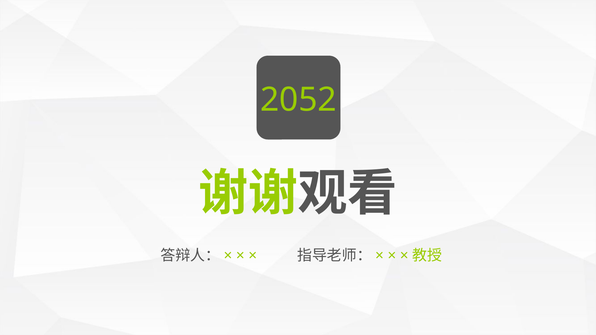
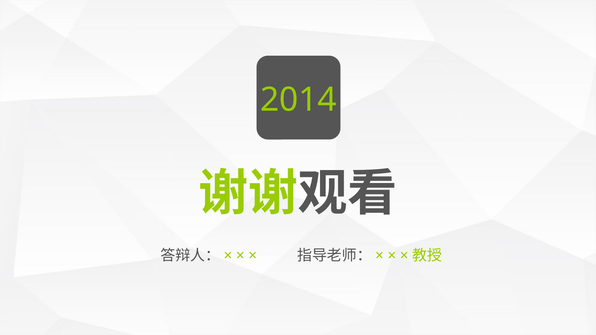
2052: 2052 -> 2014 (298, 100)
